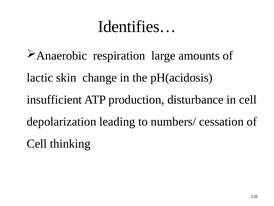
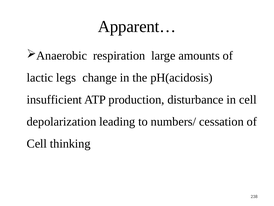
Identifies…: Identifies… -> Apparent… (137, 27)
skin: skin -> legs (66, 78)
